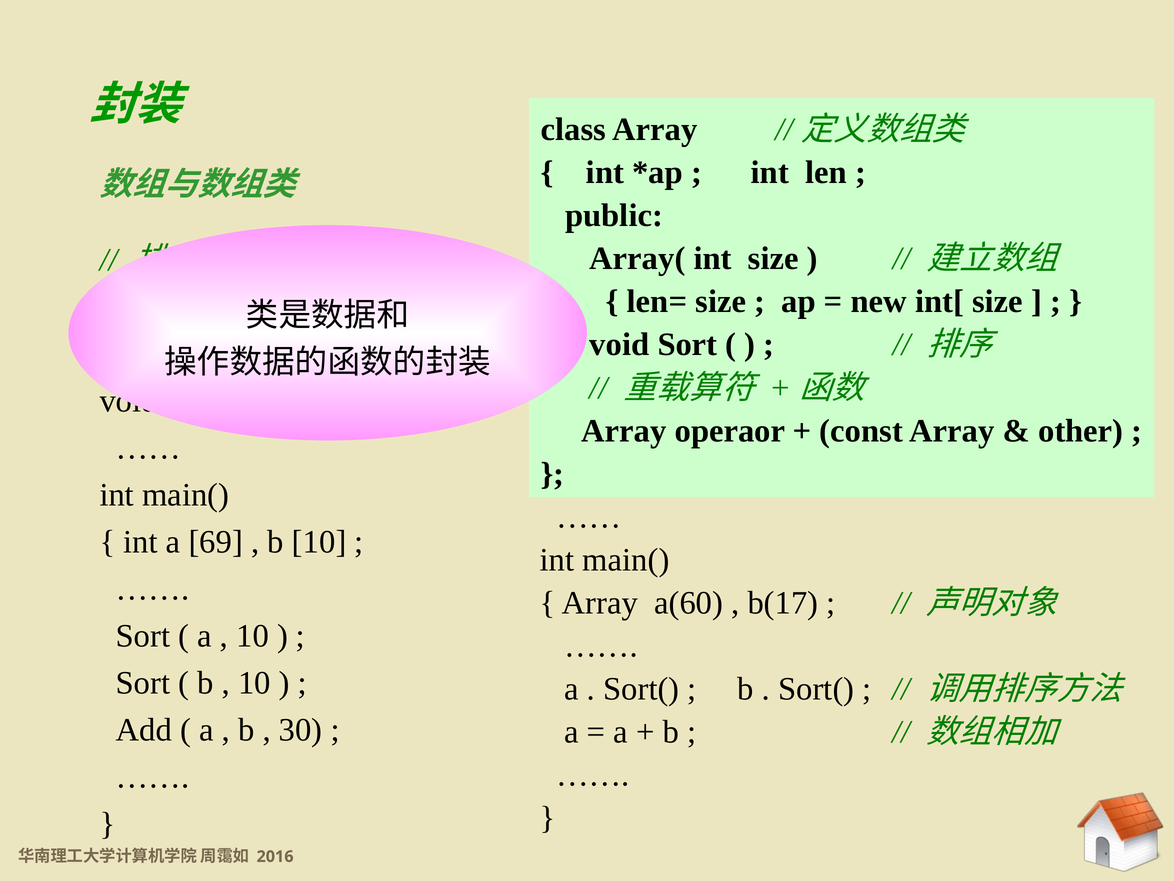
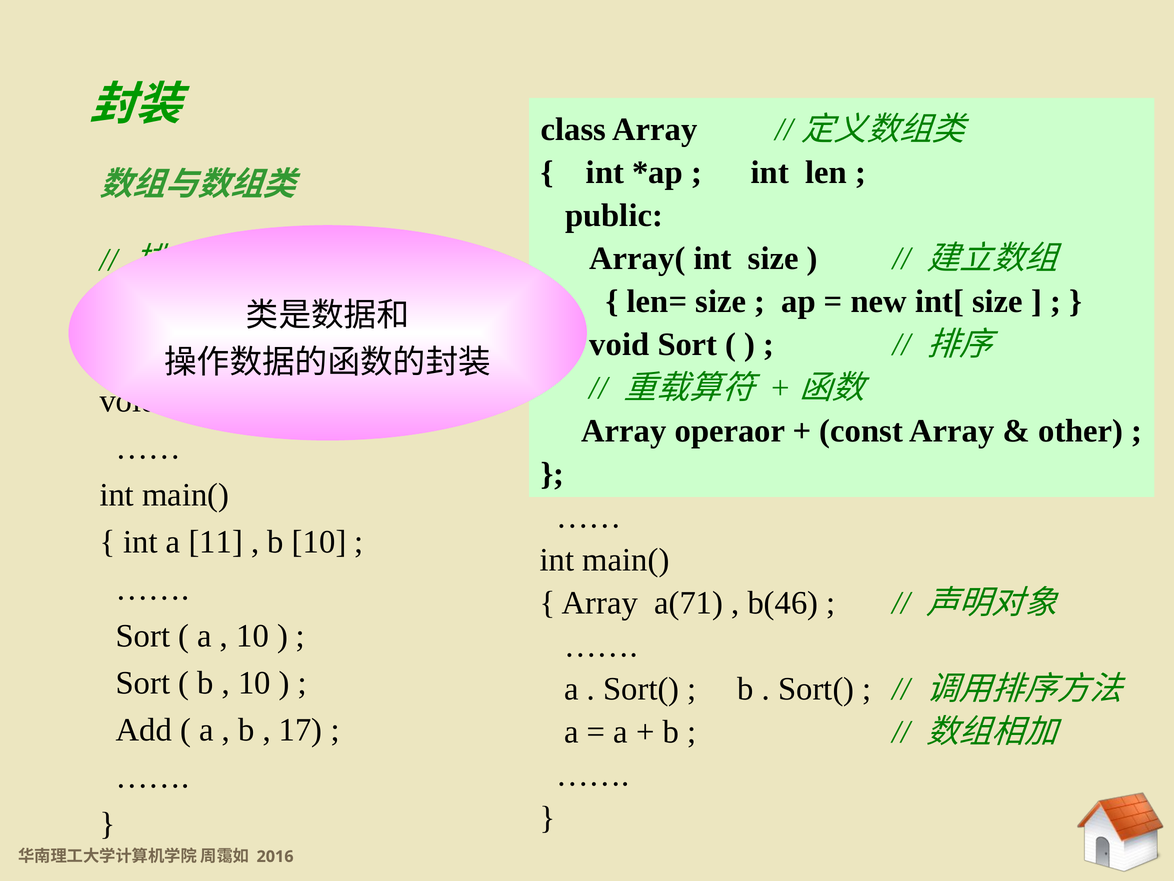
69: 69 -> 11 (216, 542)
a(60: a(60 -> a(71 (689, 603)
b(17: b(17 -> b(46 (783, 603)
30: 30 -> 17 (301, 730)
